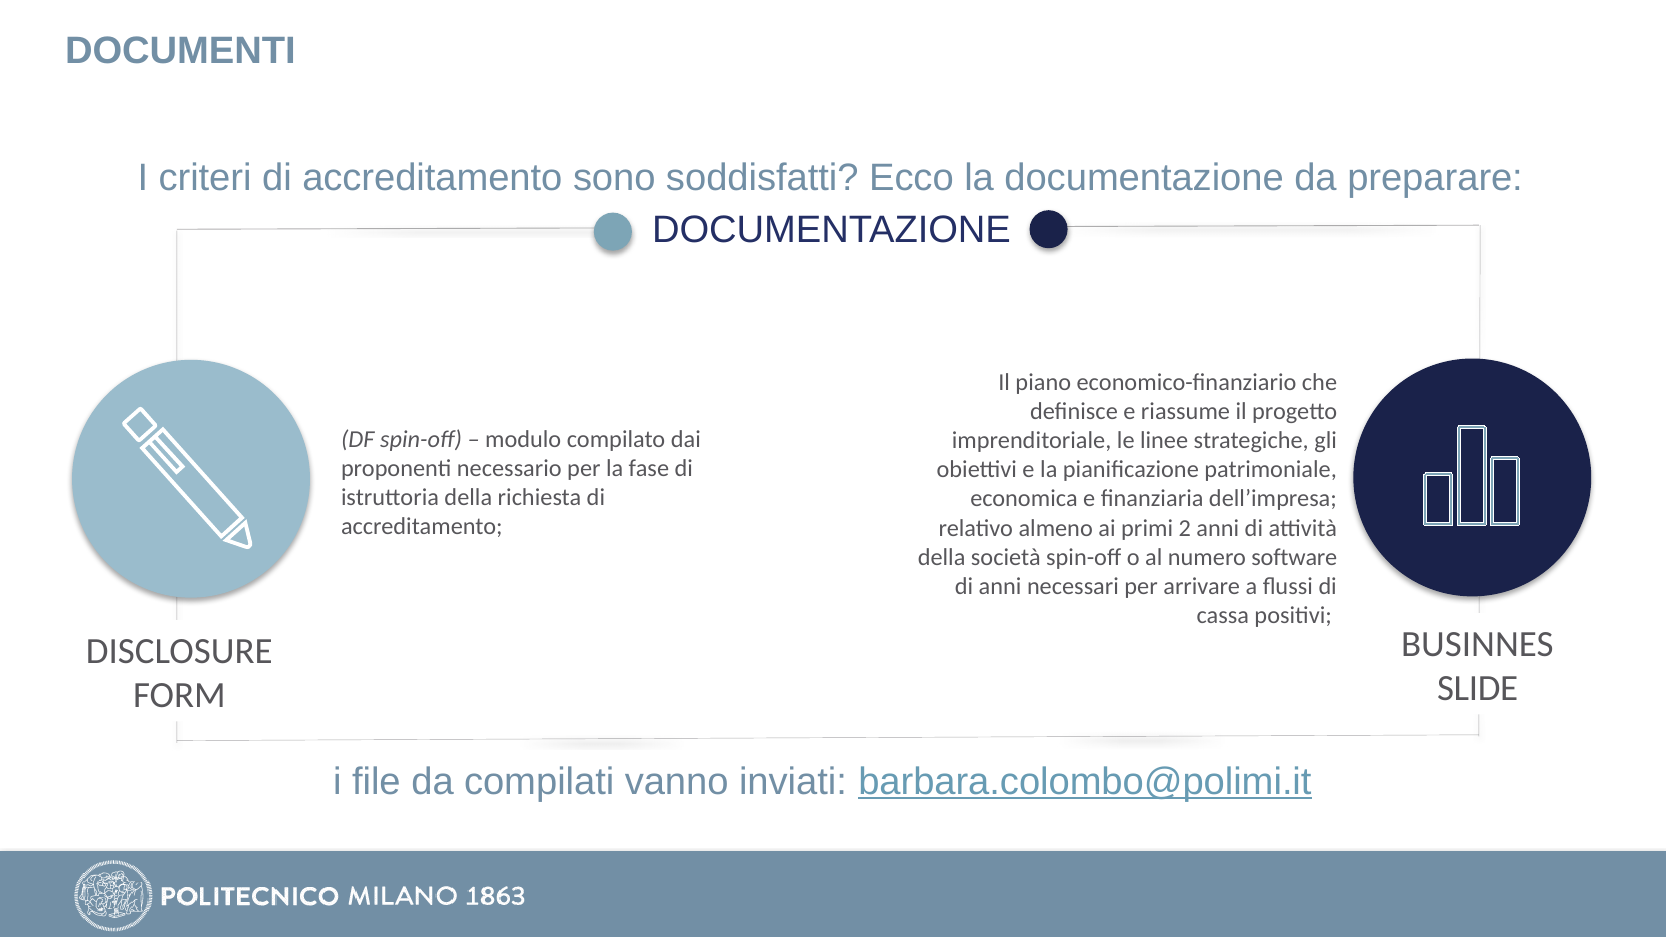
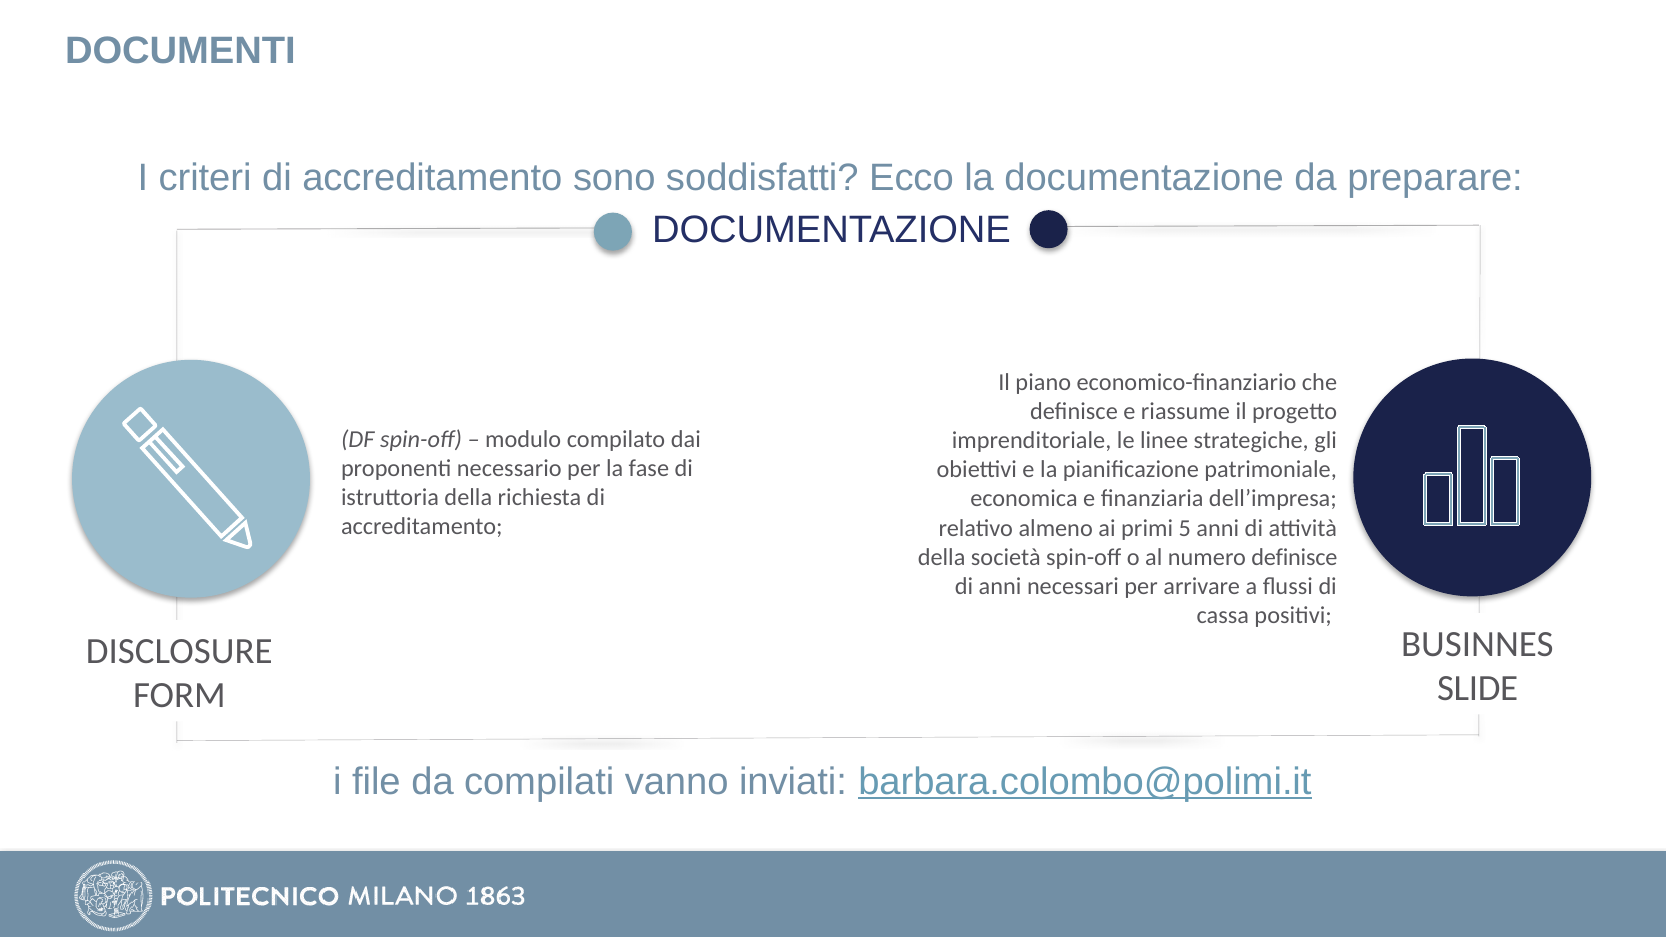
2: 2 -> 5 (1185, 528)
numero software: software -> definisce (1294, 557)
